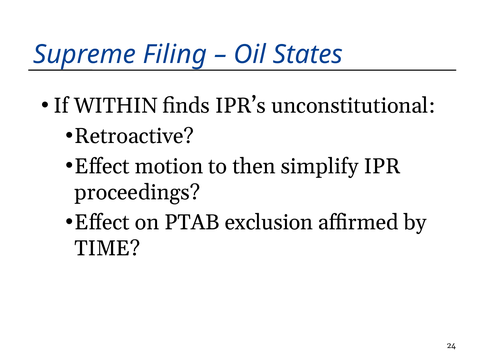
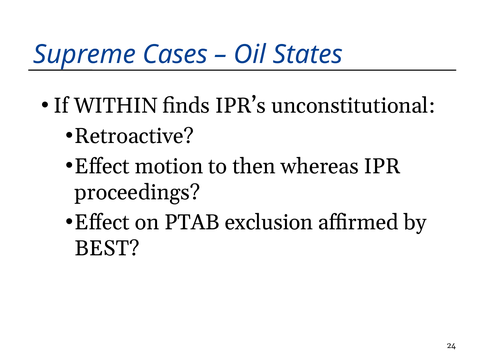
Filing: Filing -> Cases (175, 54)
simplify: simplify -> whereas (320, 166)
TIME: TIME -> BEST (107, 248)
